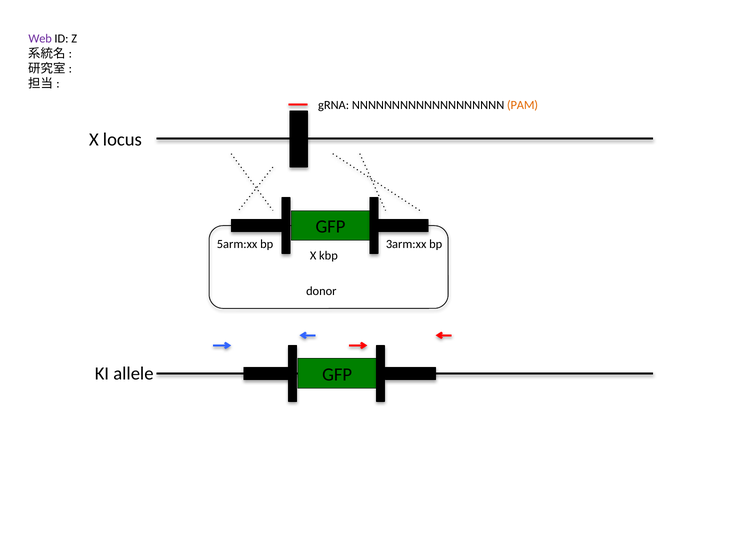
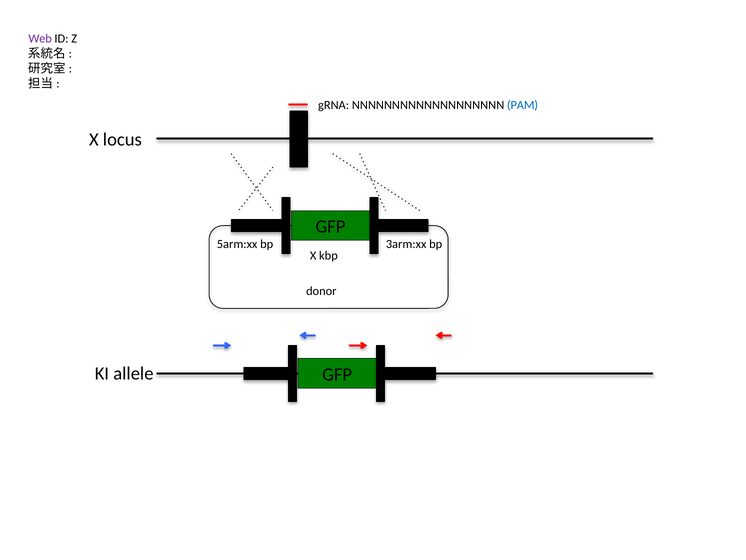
PAM colour: orange -> blue (523, 105)
